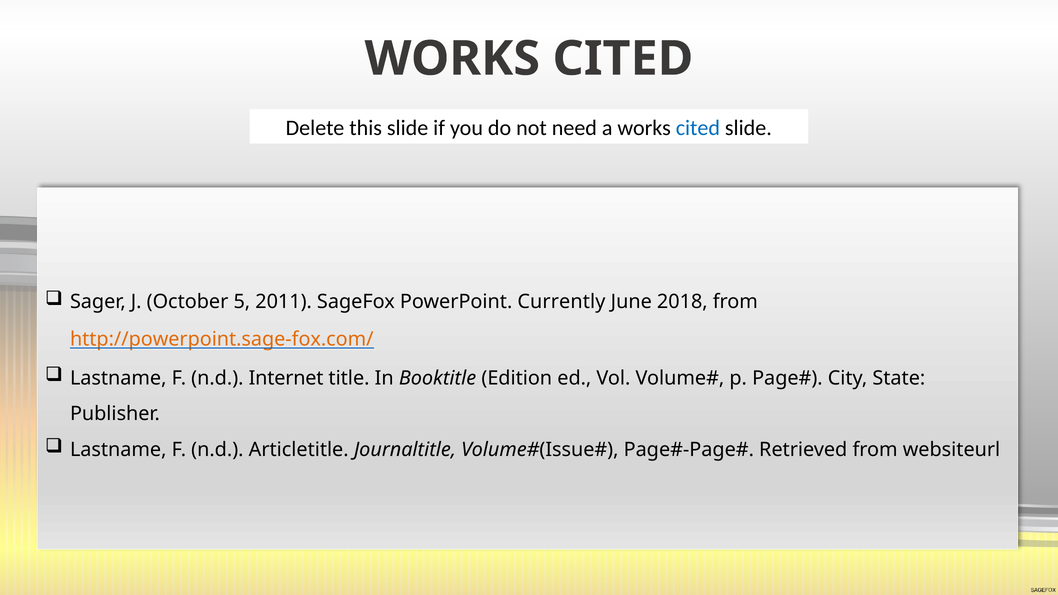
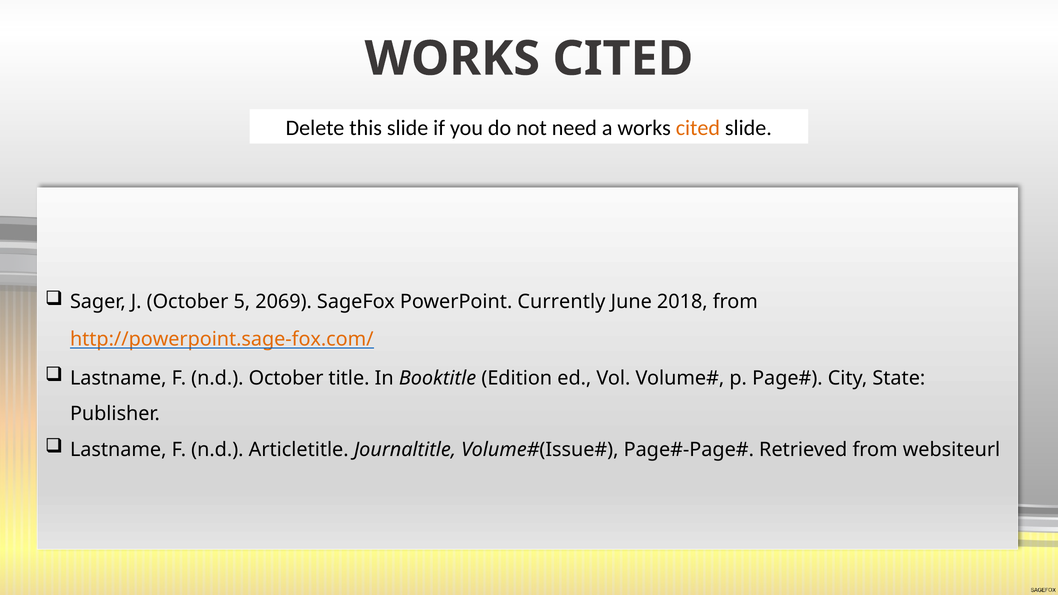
cited colour: blue -> orange (698, 128)
2011: 2011 -> 2069 (284, 302)
n.d Internet: Internet -> October (286, 378)
